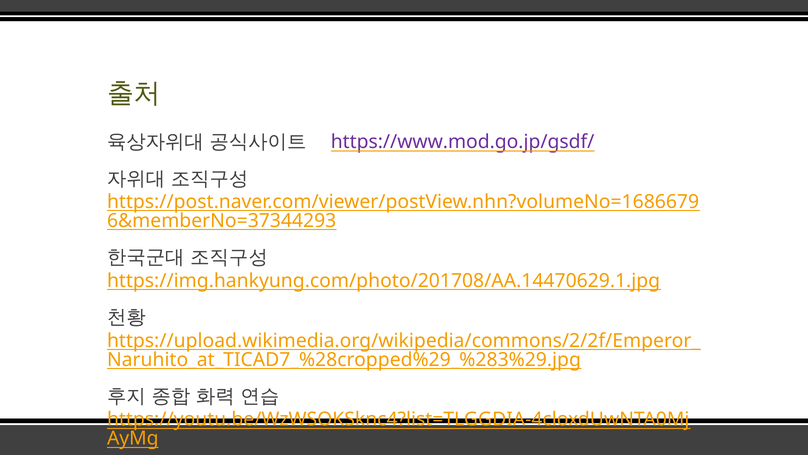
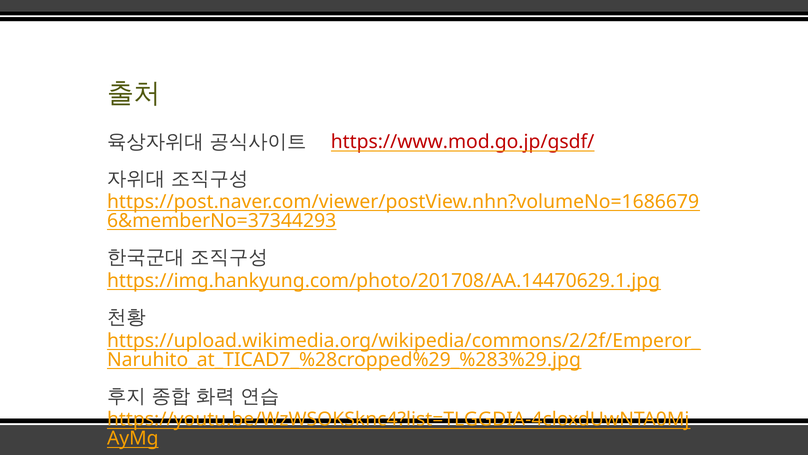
https://www.mod.go.jp/gsdf/ colour: purple -> red (463, 142)
